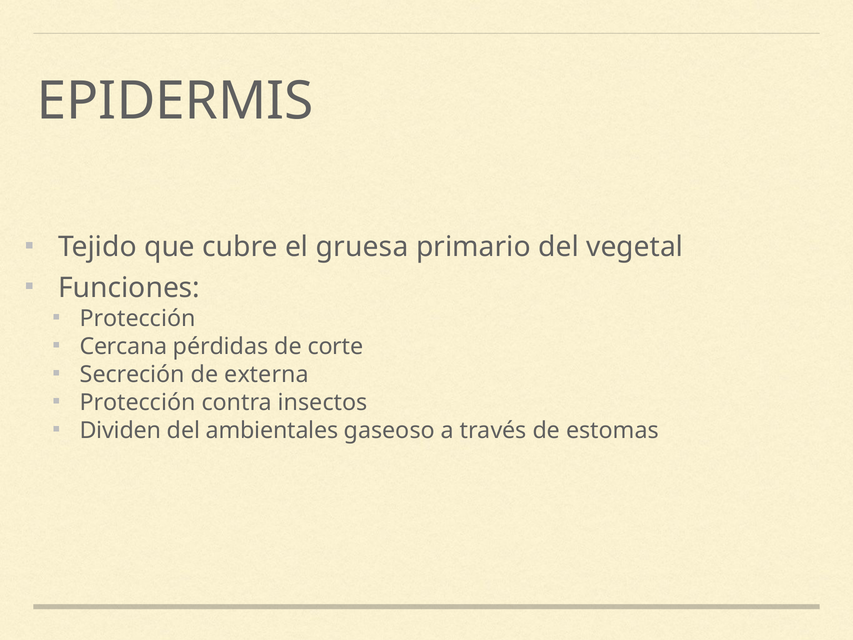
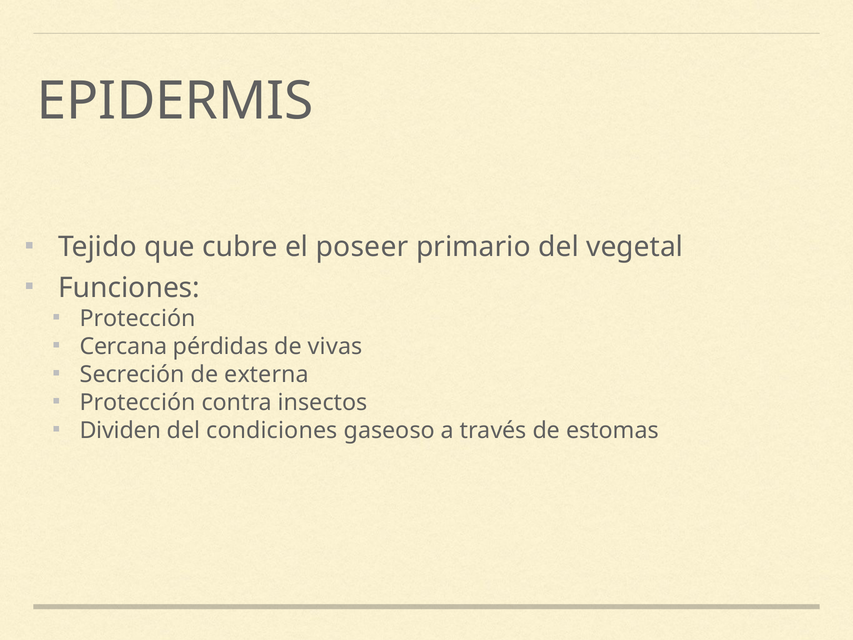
gruesa: gruesa -> poseer (362, 247)
corte: corte -> vivas (335, 346)
ambientales: ambientales -> condiciones (272, 430)
